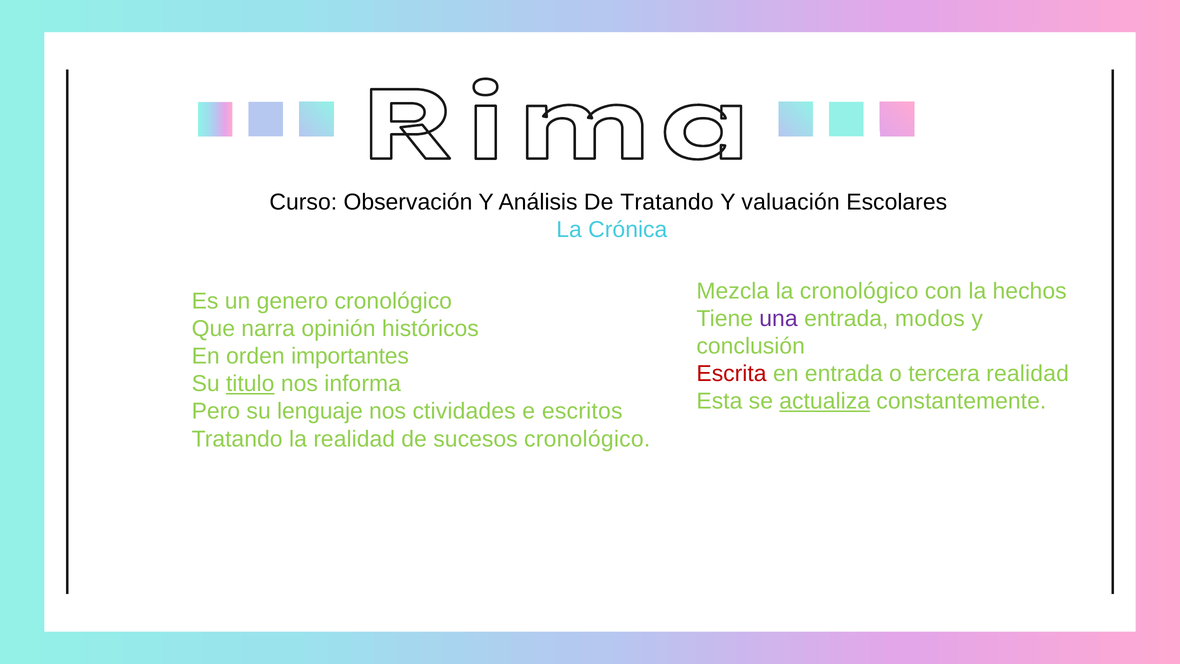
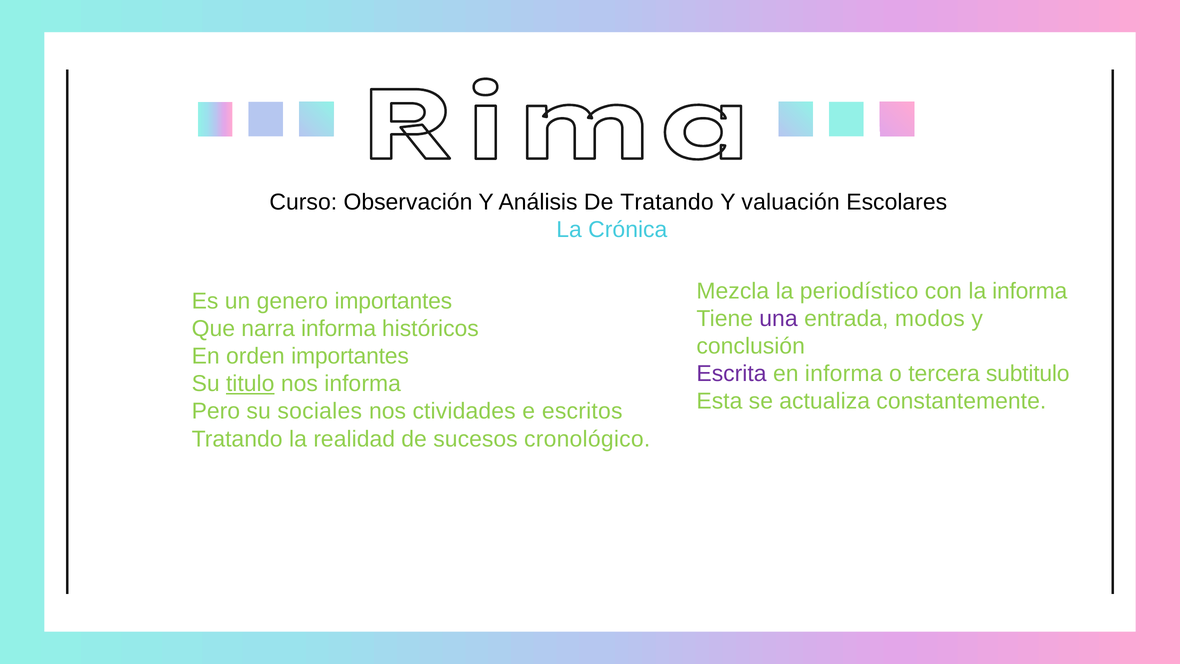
la cronológico: cronológico -> periodístico (859, 291)
la hechos: hechos -> informa (1030, 291)
genero cronológico: cronológico -> importantes (393, 301)
narra opinión: opinión -> informa (339, 329)
Escrita colour: red -> purple (732, 374)
en entrada: entrada -> informa (844, 374)
tercera realidad: realidad -> subtitulo (1028, 374)
actualiza underline: present -> none (825, 401)
lenguaje: lenguaje -> sociales (320, 411)
